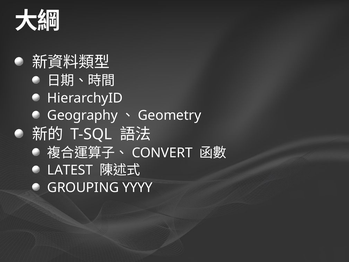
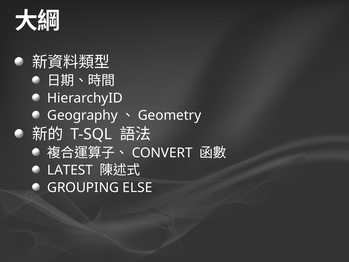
YYYY: YYYY -> ELSE (137, 187)
